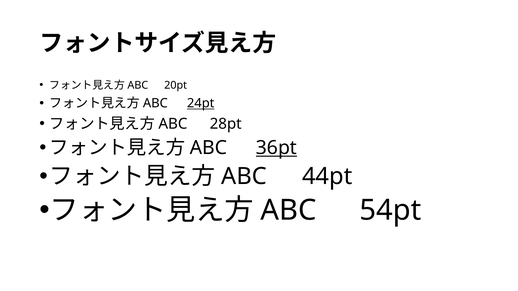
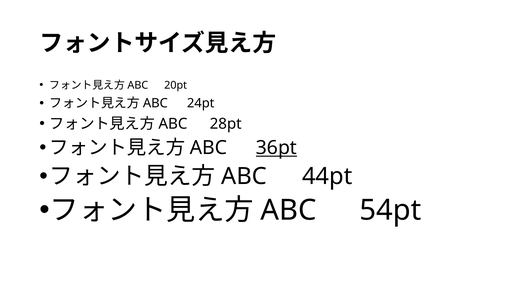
24pt underline: present -> none (201, 103)
